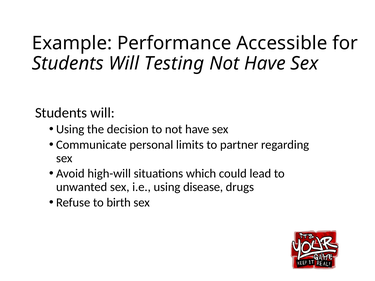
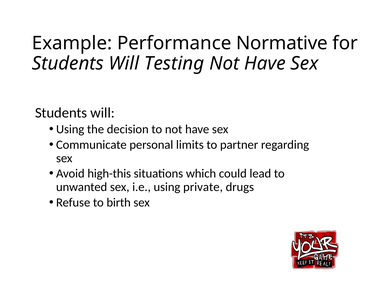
Accessible: Accessible -> Normative (282, 43)
high-will: high-will -> high-this (109, 174)
disease: disease -> private (203, 187)
